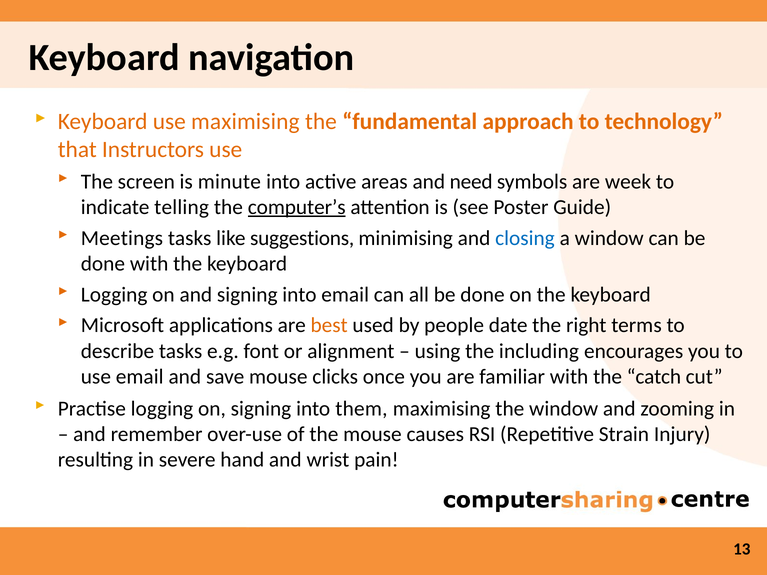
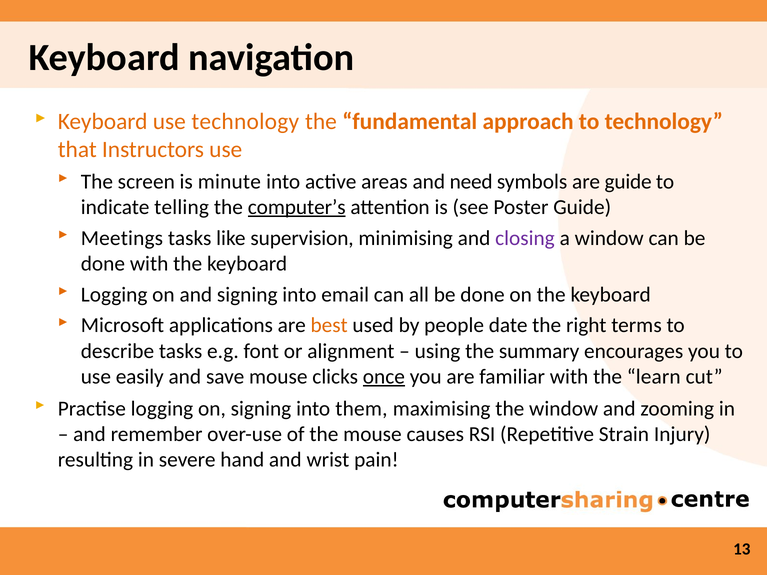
use maximising: maximising -> technology (245, 122)
are week: week -> guide (628, 182)
suggestions: suggestions -> supervision (302, 238)
closing colour: blue -> purple (525, 238)
including: including -> summary (539, 351)
use email: email -> easily (140, 377)
once underline: none -> present (384, 377)
catch: catch -> learn (654, 377)
